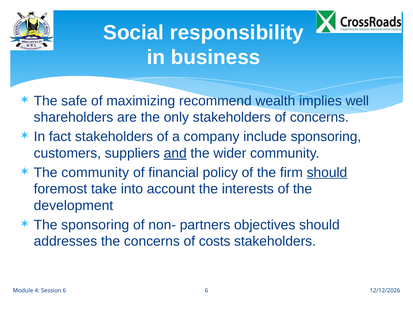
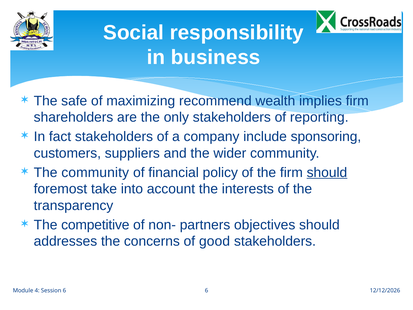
implies well: well -> firm (357, 101)
of concerns: concerns -> reporting (319, 117)
and underline: present -> none (175, 153)
development: development -> transparency (73, 205)
The sponsoring: sponsoring -> competitive (95, 225)
costs: costs -> good (215, 241)
